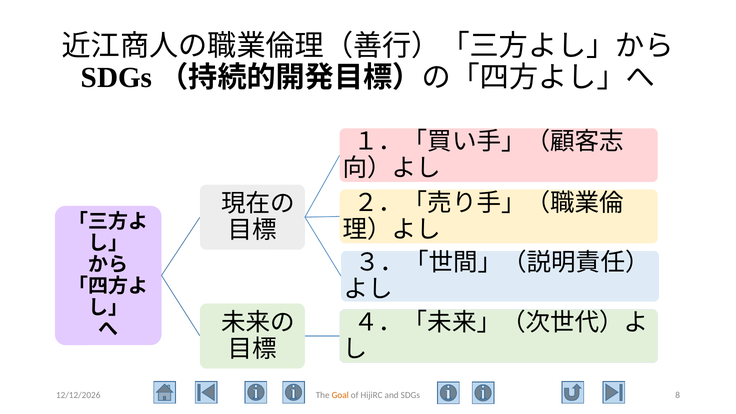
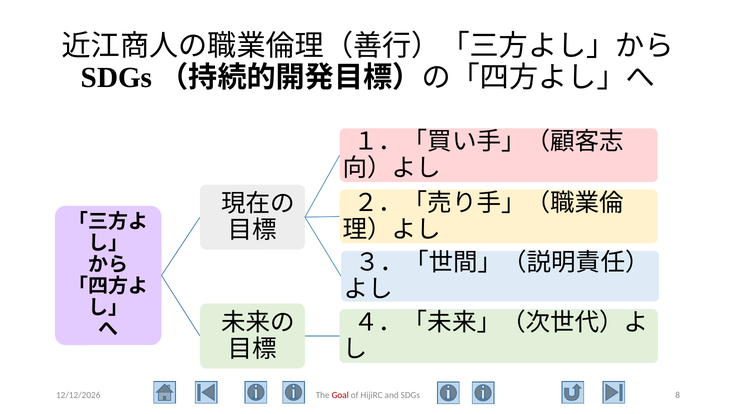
Goal colour: orange -> red (340, 395)
